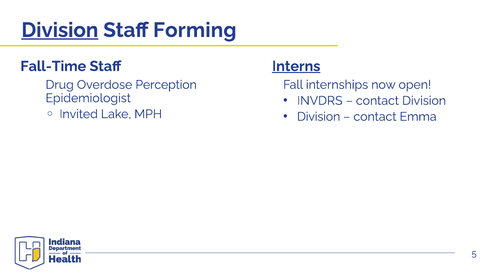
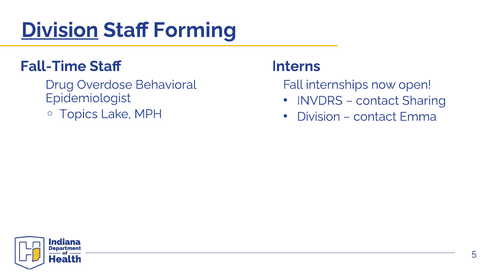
Interns underline: present -> none (296, 66)
Perception: Perception -> Behavioral (166, 85)
contact Division: Division -> Sharing (424, 100)
Invited: Invited -> Topics (79, 114)
